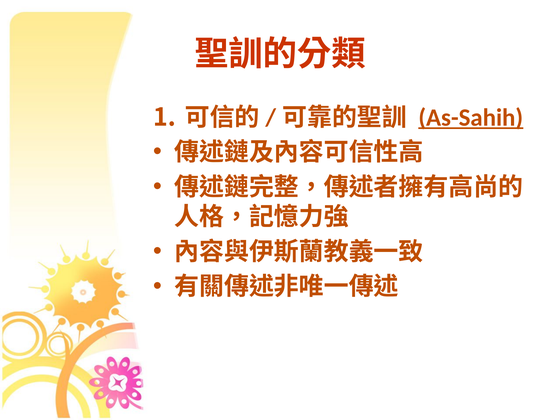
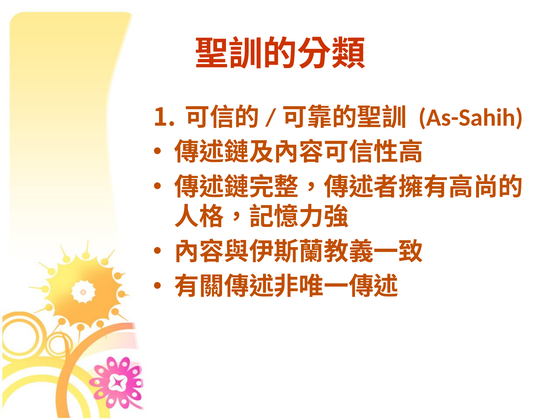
As-Sahih underline: present -> none (471, 117)
